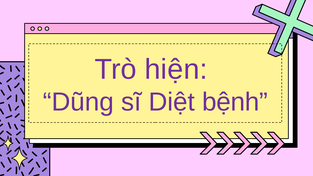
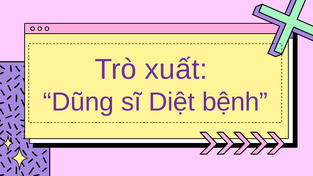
hiện: hiện -> xuất (176, 69)
